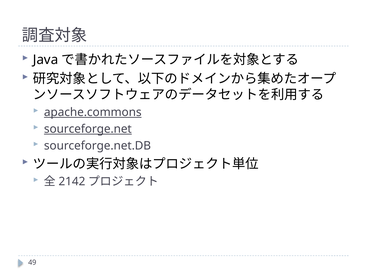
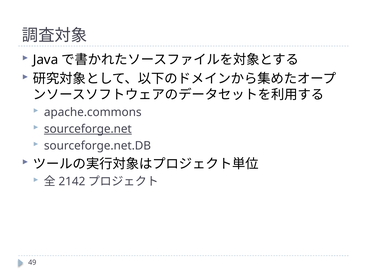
apache.commons underline: present -> none (93, 112)
